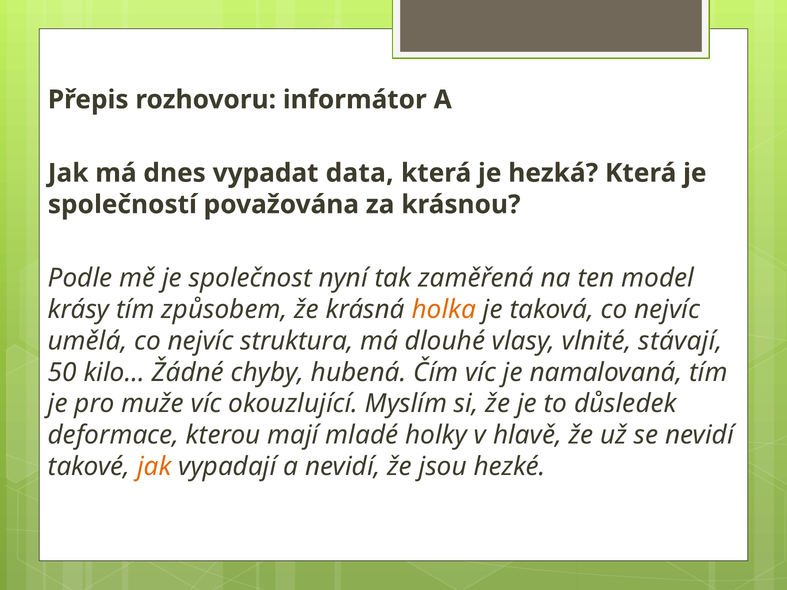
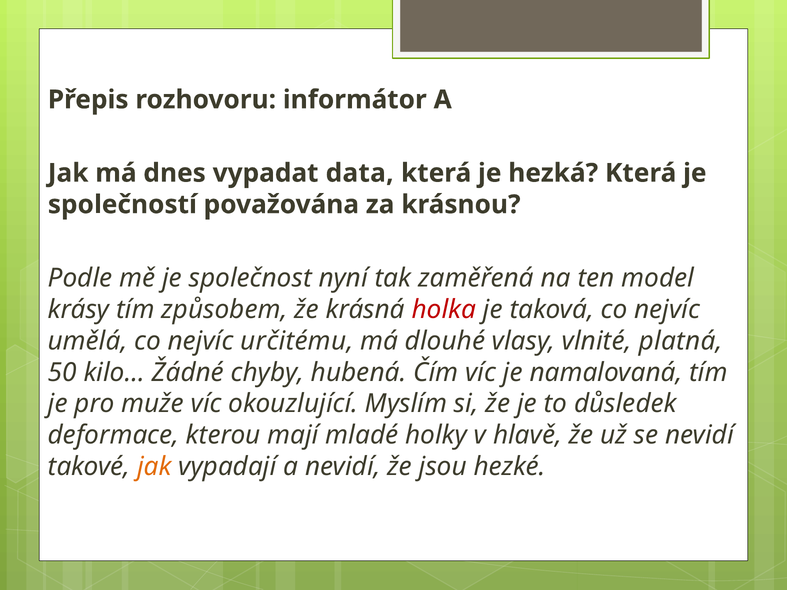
holka colour: orange -> red (444, 310)
struktura: struktura -> určitému (297, 341)
stávají: stávají -> platná (681, 341)
